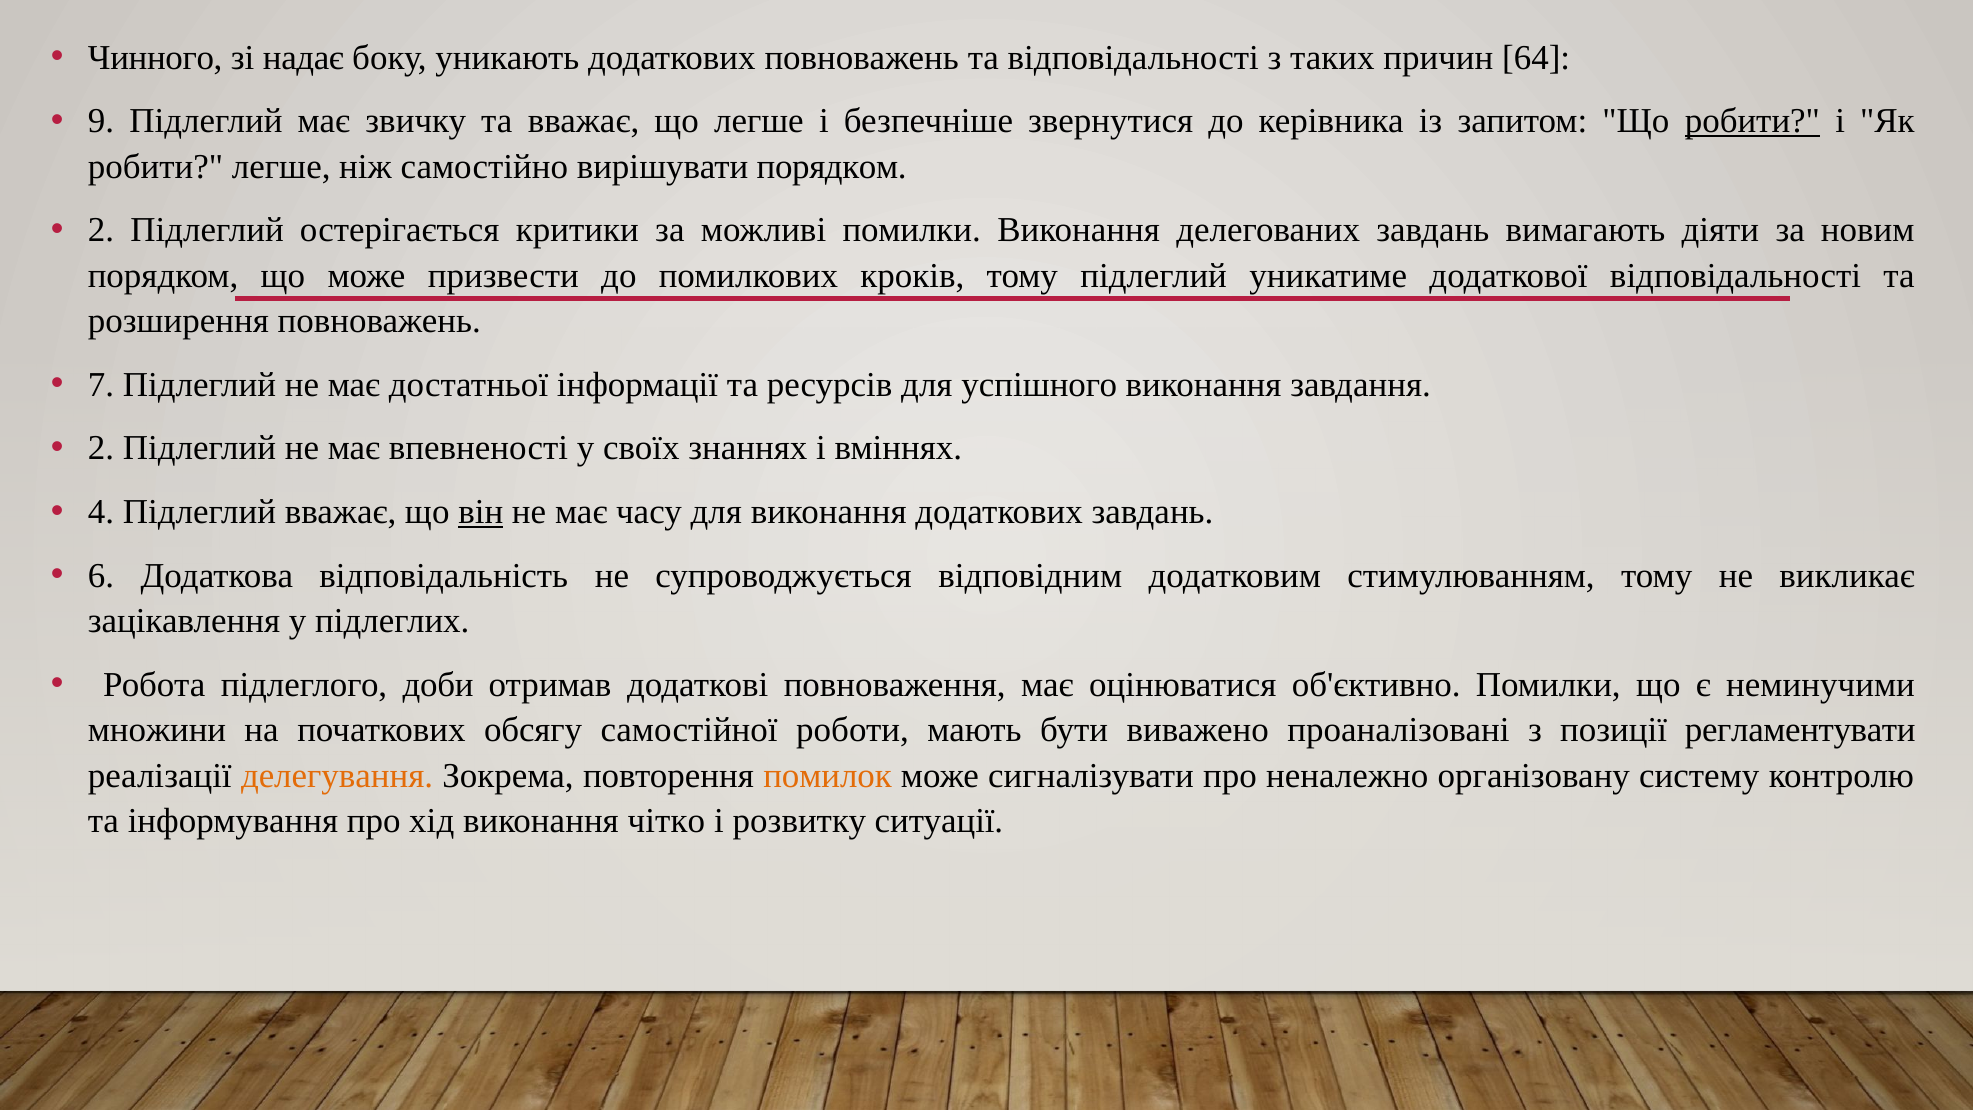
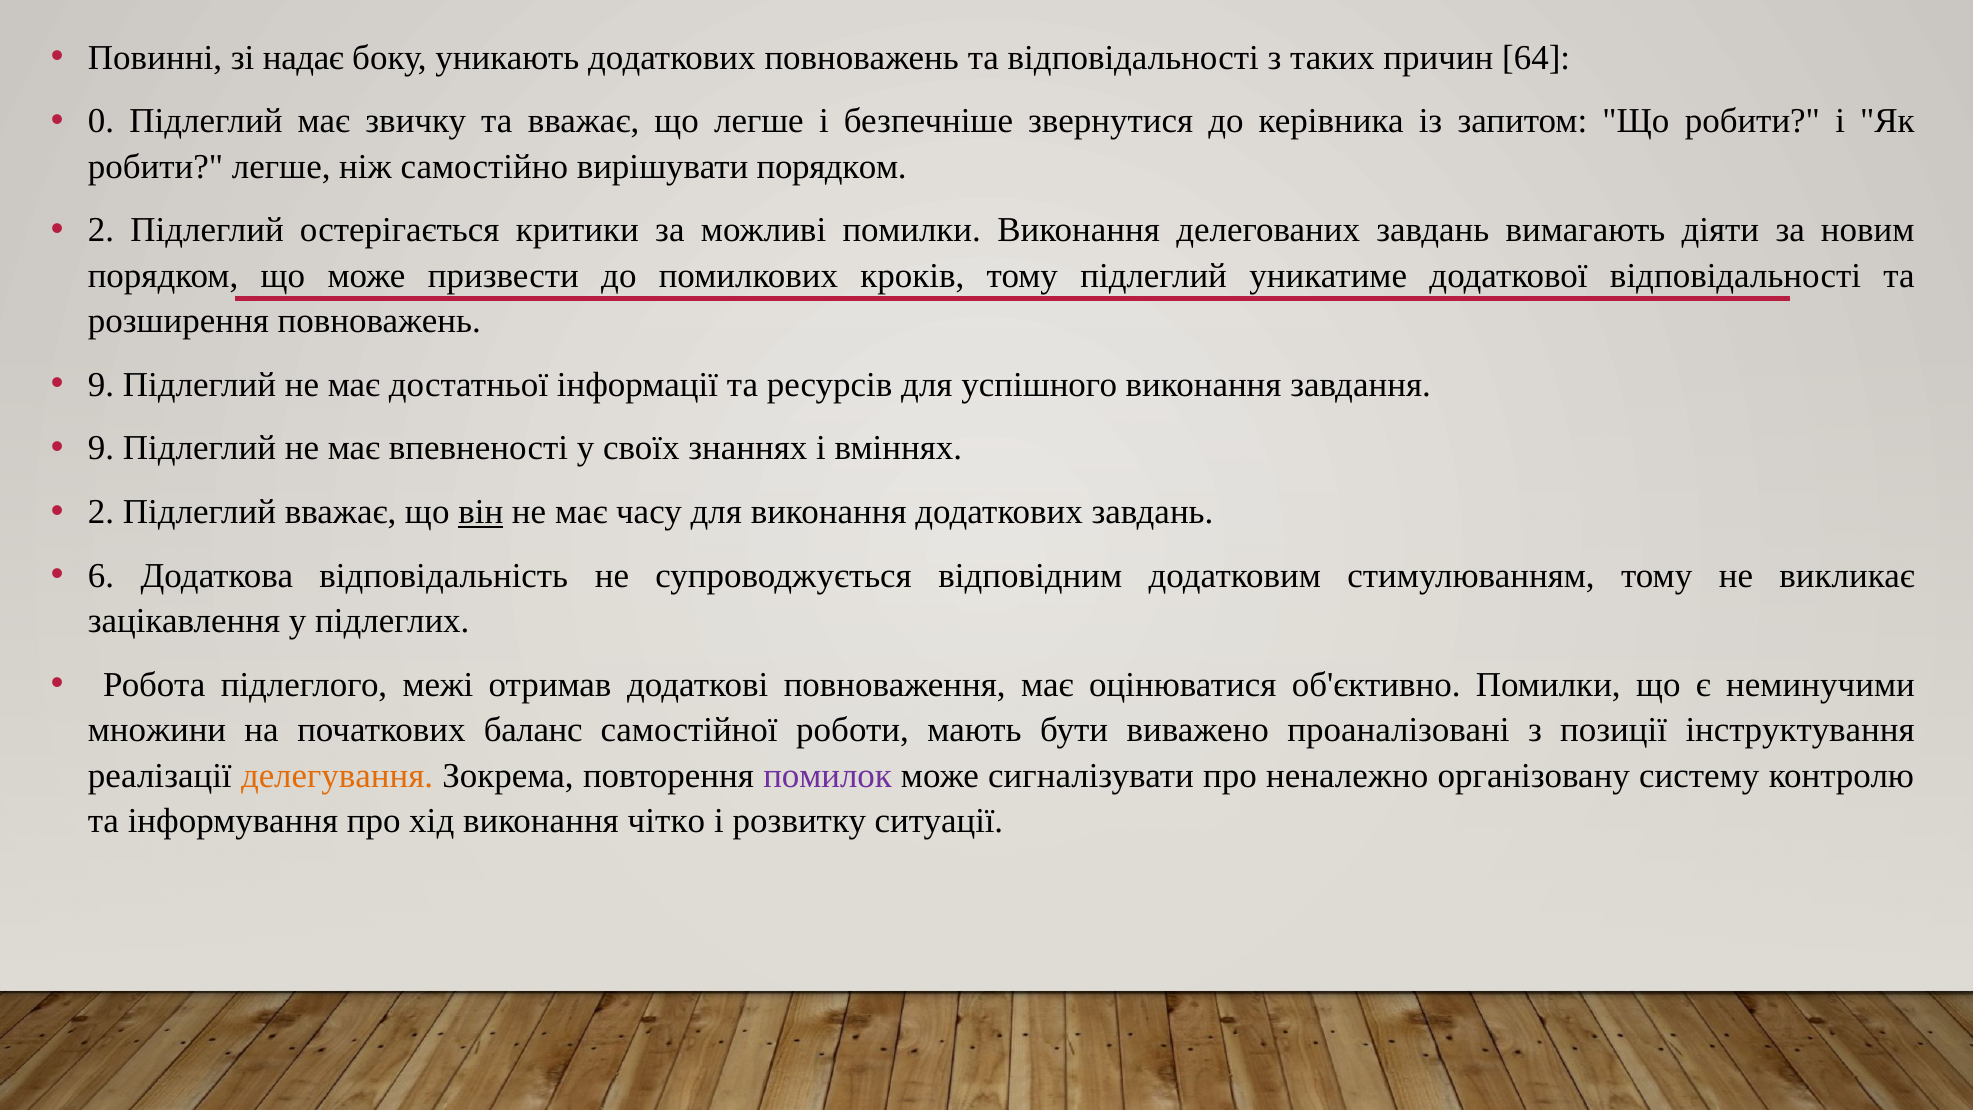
Чинного: Чинного -> Повинні (155, 58)
9: 9 -> 0 (101, 121)
робити underline: present -> none (1752, 121)
7: 7 -> 9 (101, 385)
2: 2 -> 9 (101, 448)
4: 4 -> 2 (101, 512)
доби: доби -> межі (438, 685)
обсягу: обсягу -> баланс (533, 730)
регламентувати: регламентувати -> інструктування (1800, 730)
помилок colour: orange -> purple (828, 775)
